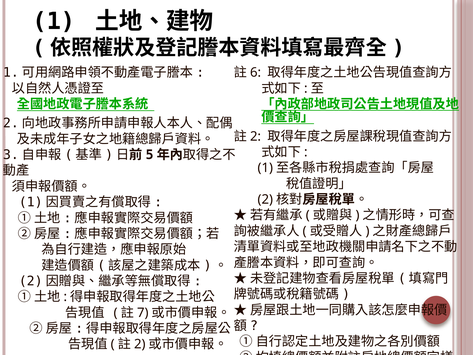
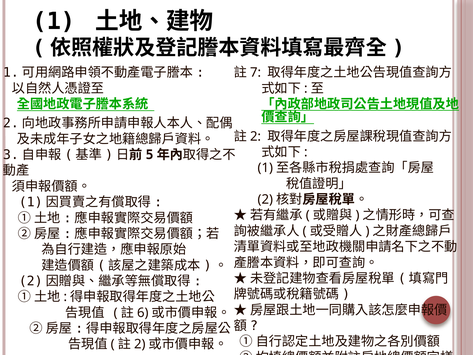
6: 6 -> 7 (256, 73)
7: 7 -> 6 (143, 312)
